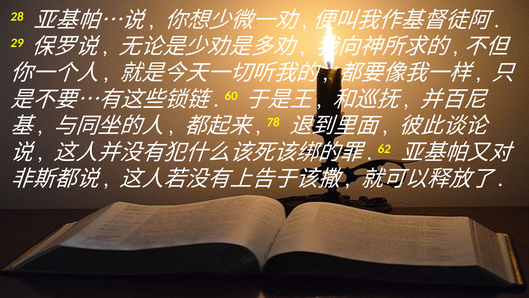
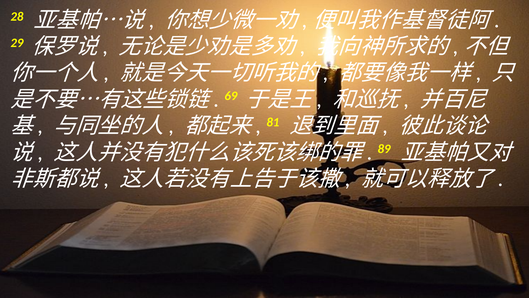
60: 60 -> 69 (231, 96)
78: 78 -> 81 (273, 122)
62: 62 -> 89 (384, 149)
